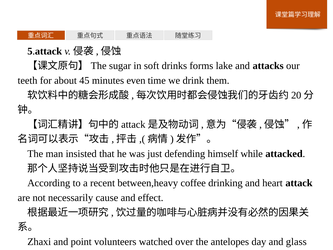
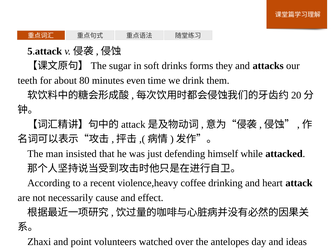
lake: lake -> they (224, 66)
45: 45 -> 80 (84, 80)
between,heavy: between,heavy -> violence,heavy (148, 183)
glass: glass -> ideas (296, 242)
